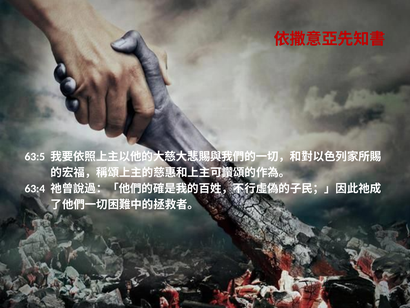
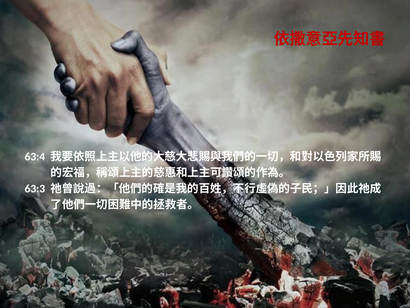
63:5: 63:5 -> 63:4 (35, 157)
63:4: 63:4 -> 63:3 (35, 189)
